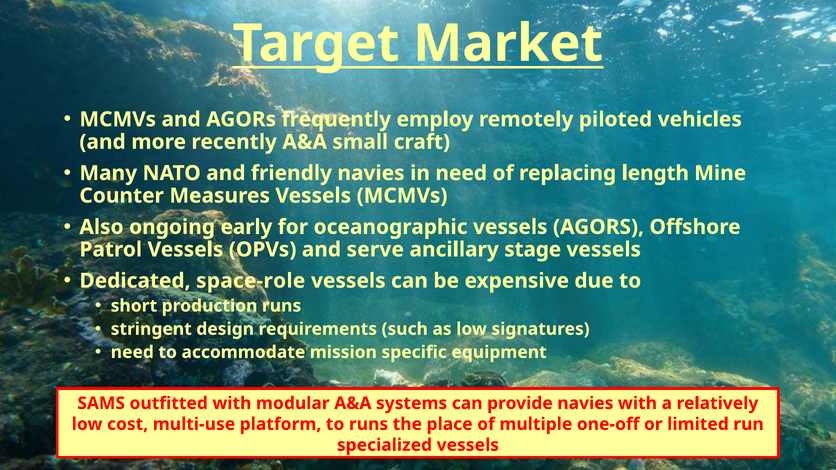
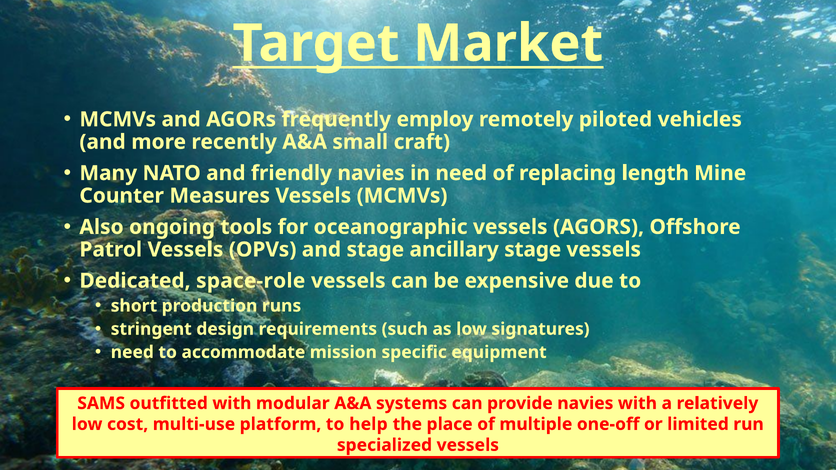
early: early -> tools (246, 227)
and serve: serve -> stage (375, 250)
to runs: runs -> help (368, 424)
